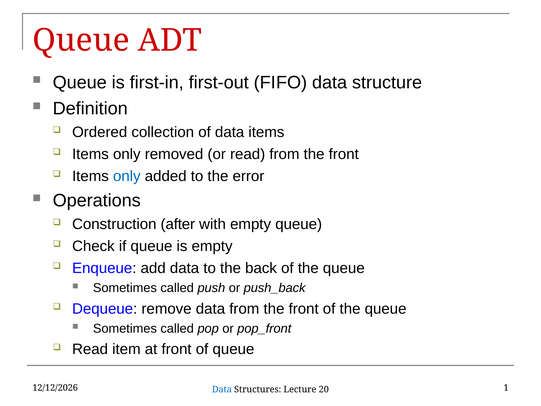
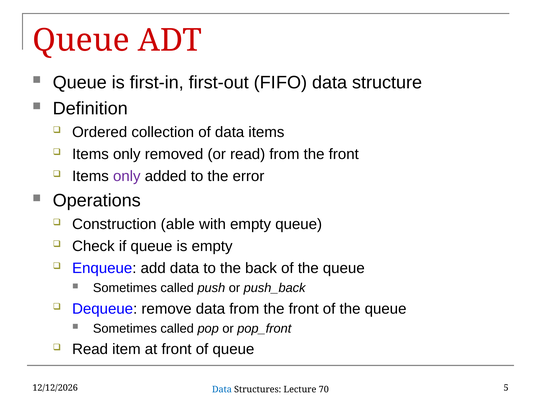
only colour: blue -> purple (127, 176)
after: after -> able (178, 224)
1: 1 -> 5 (506, 387)
20: 20 -> 70 (324, 389)
